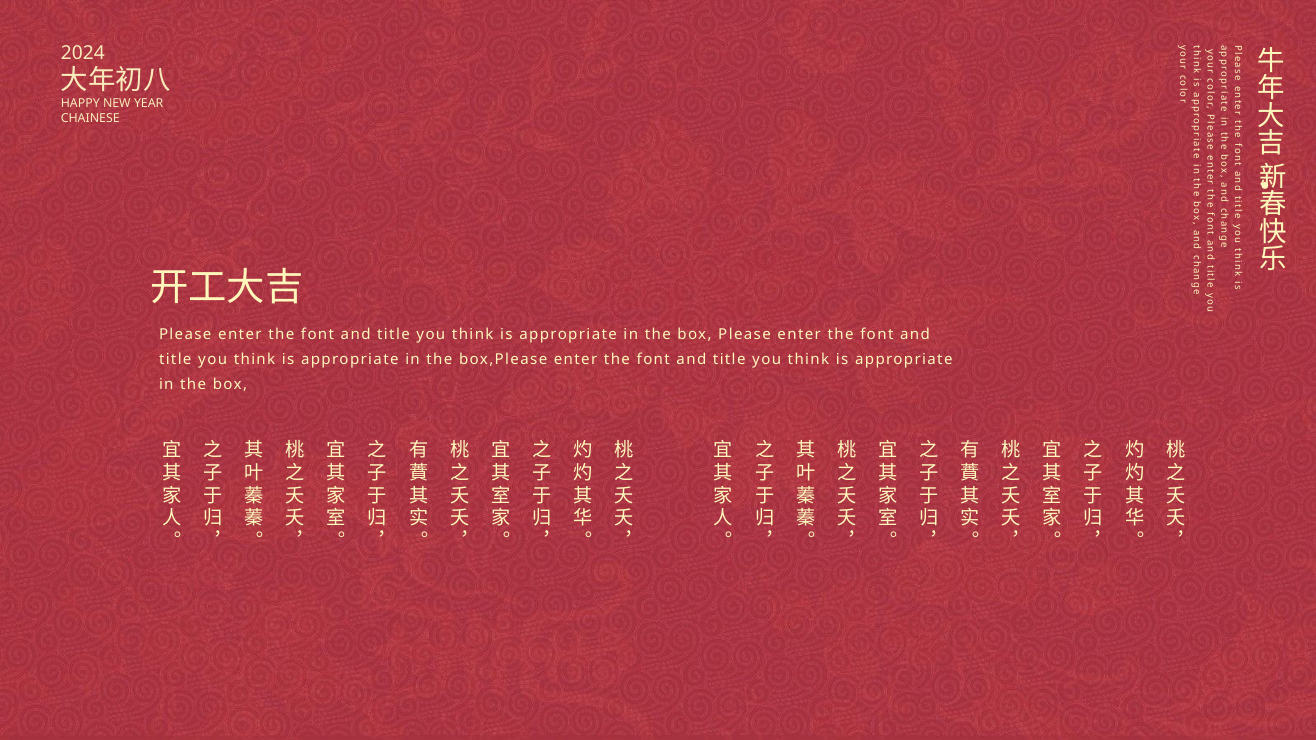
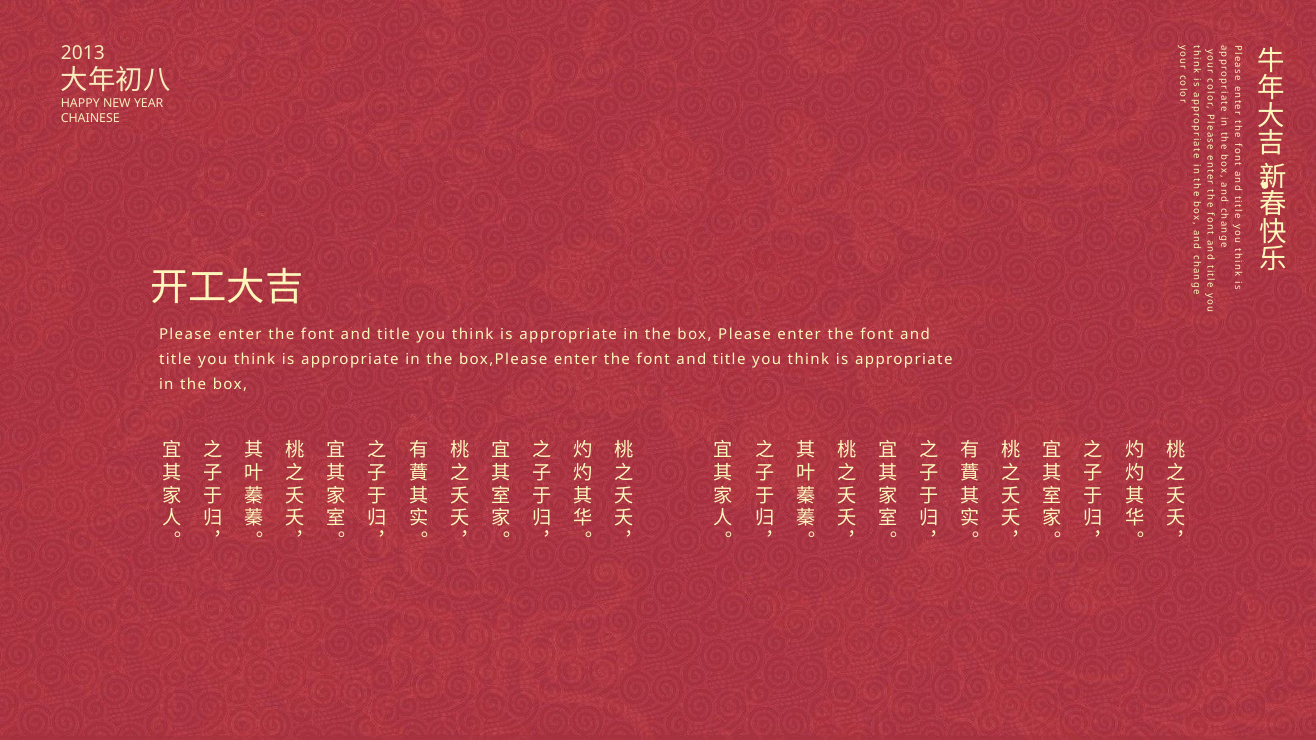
2024: 2024 -> 2013 (83, 53)
